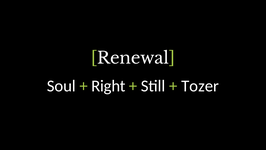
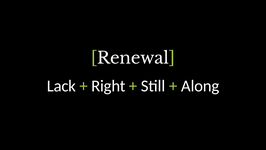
Soul: Soul -> Lack (61, 86)
Tozer: Tozer -> Along (200, 86)
